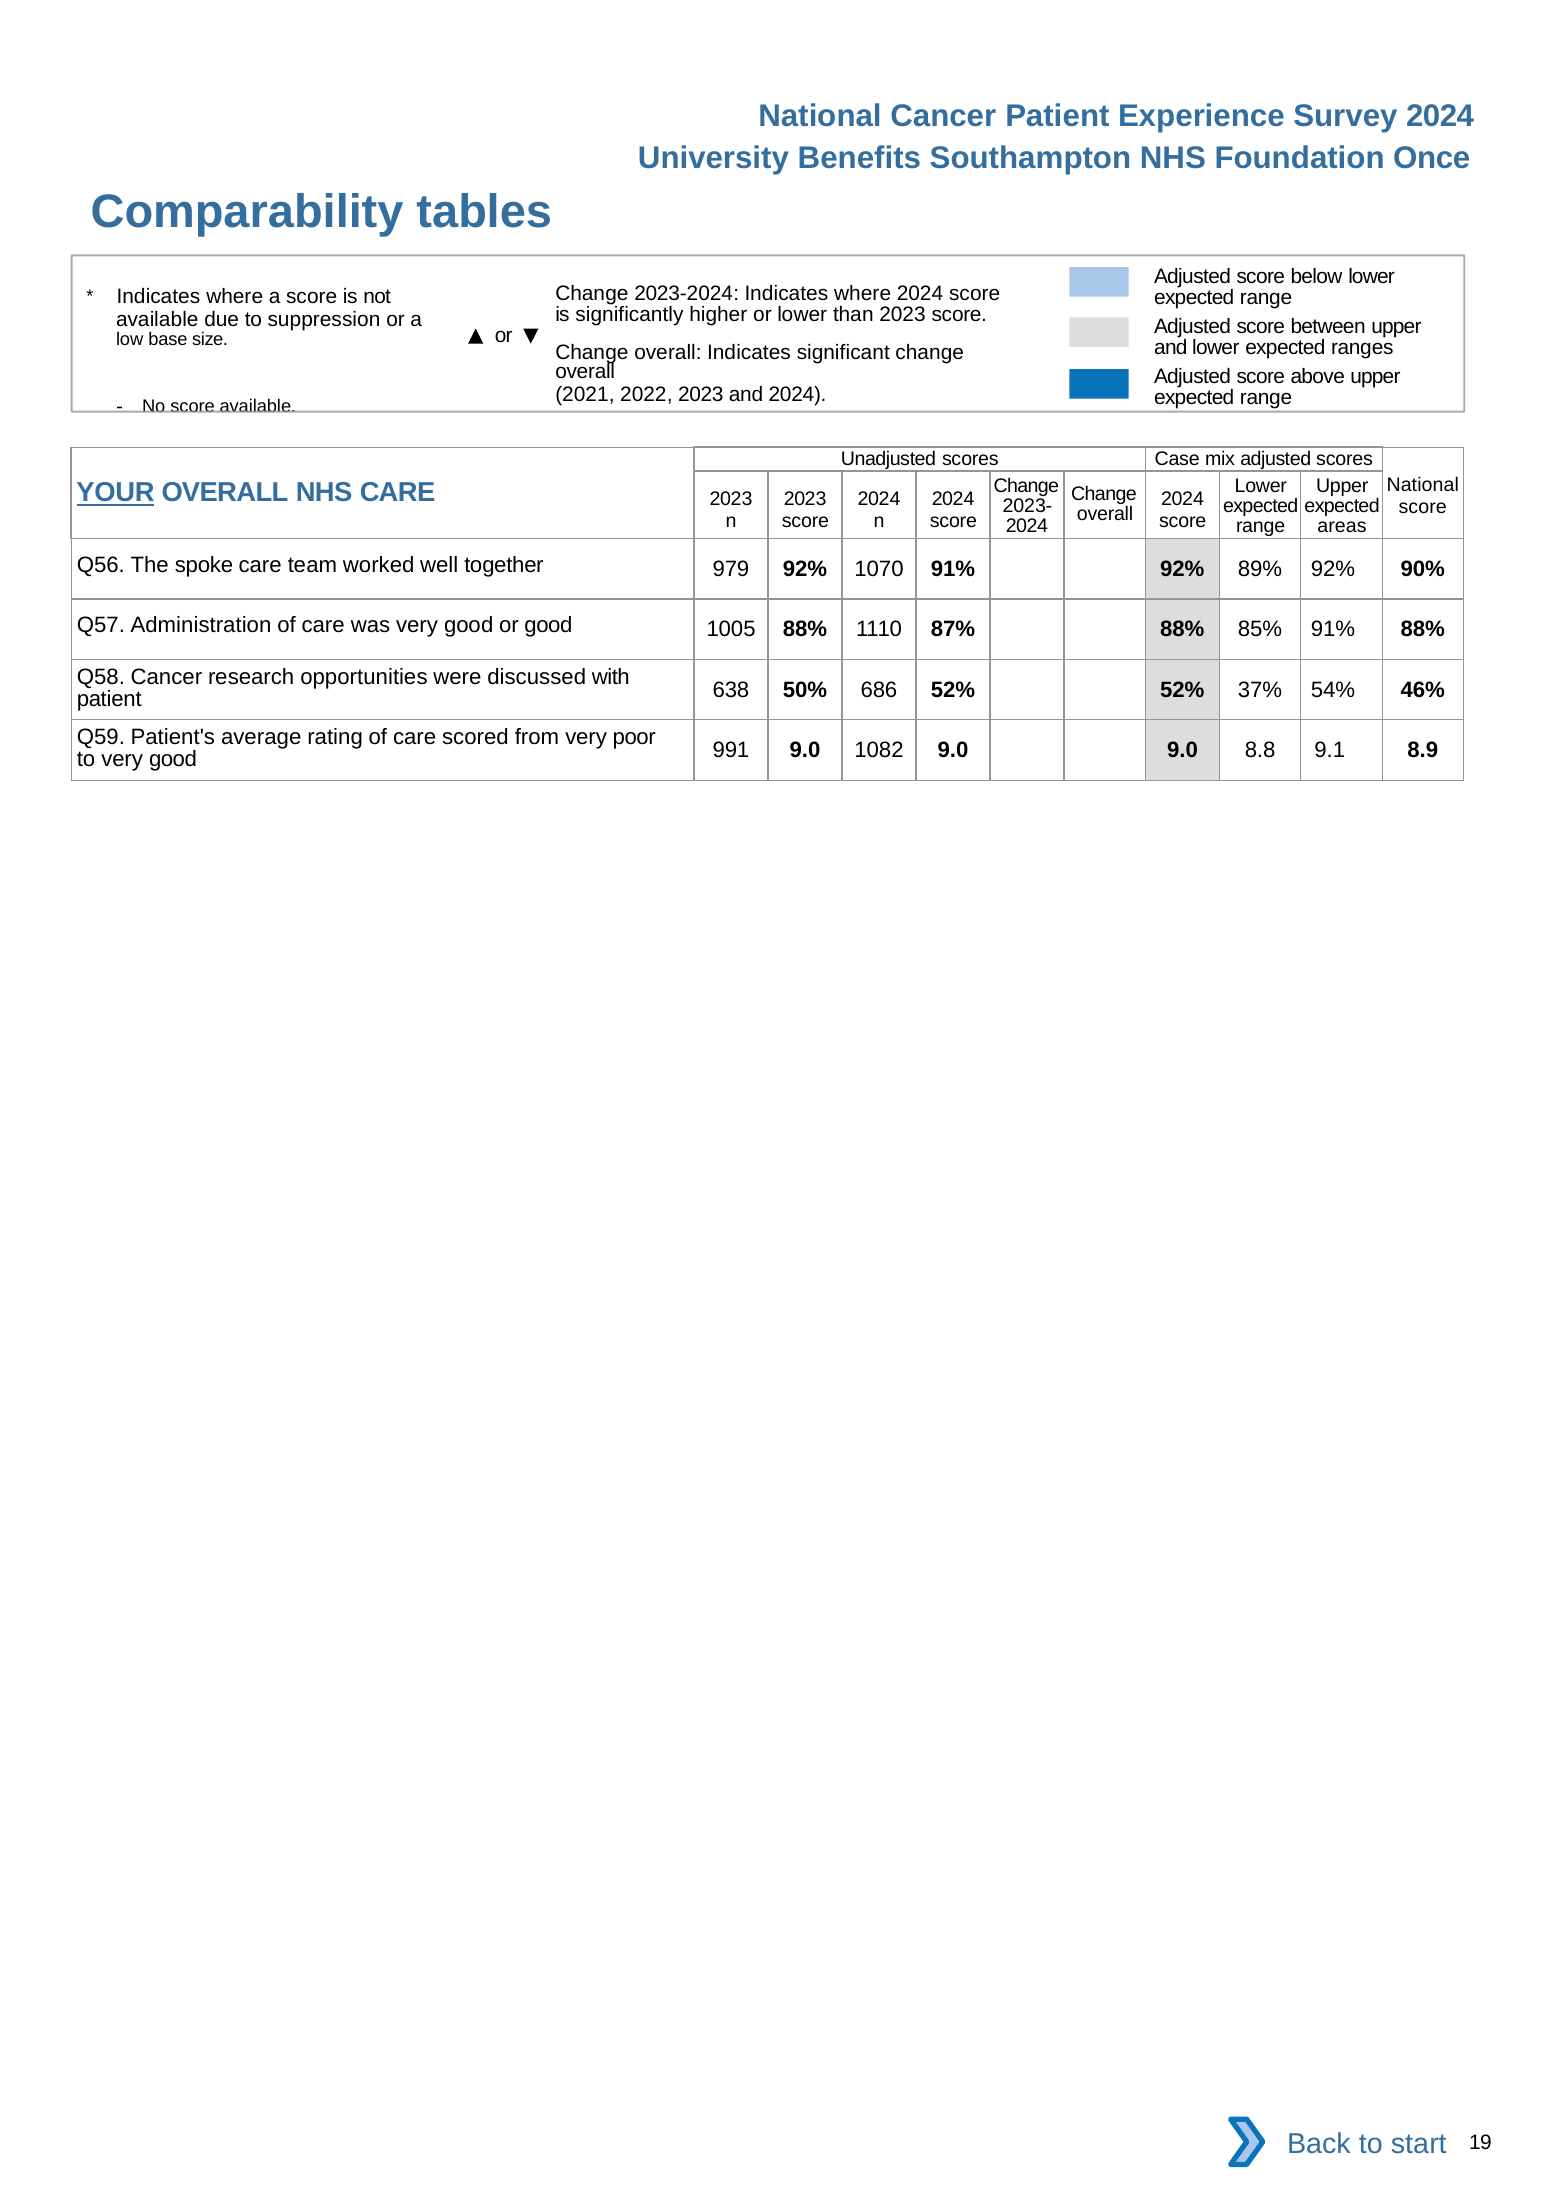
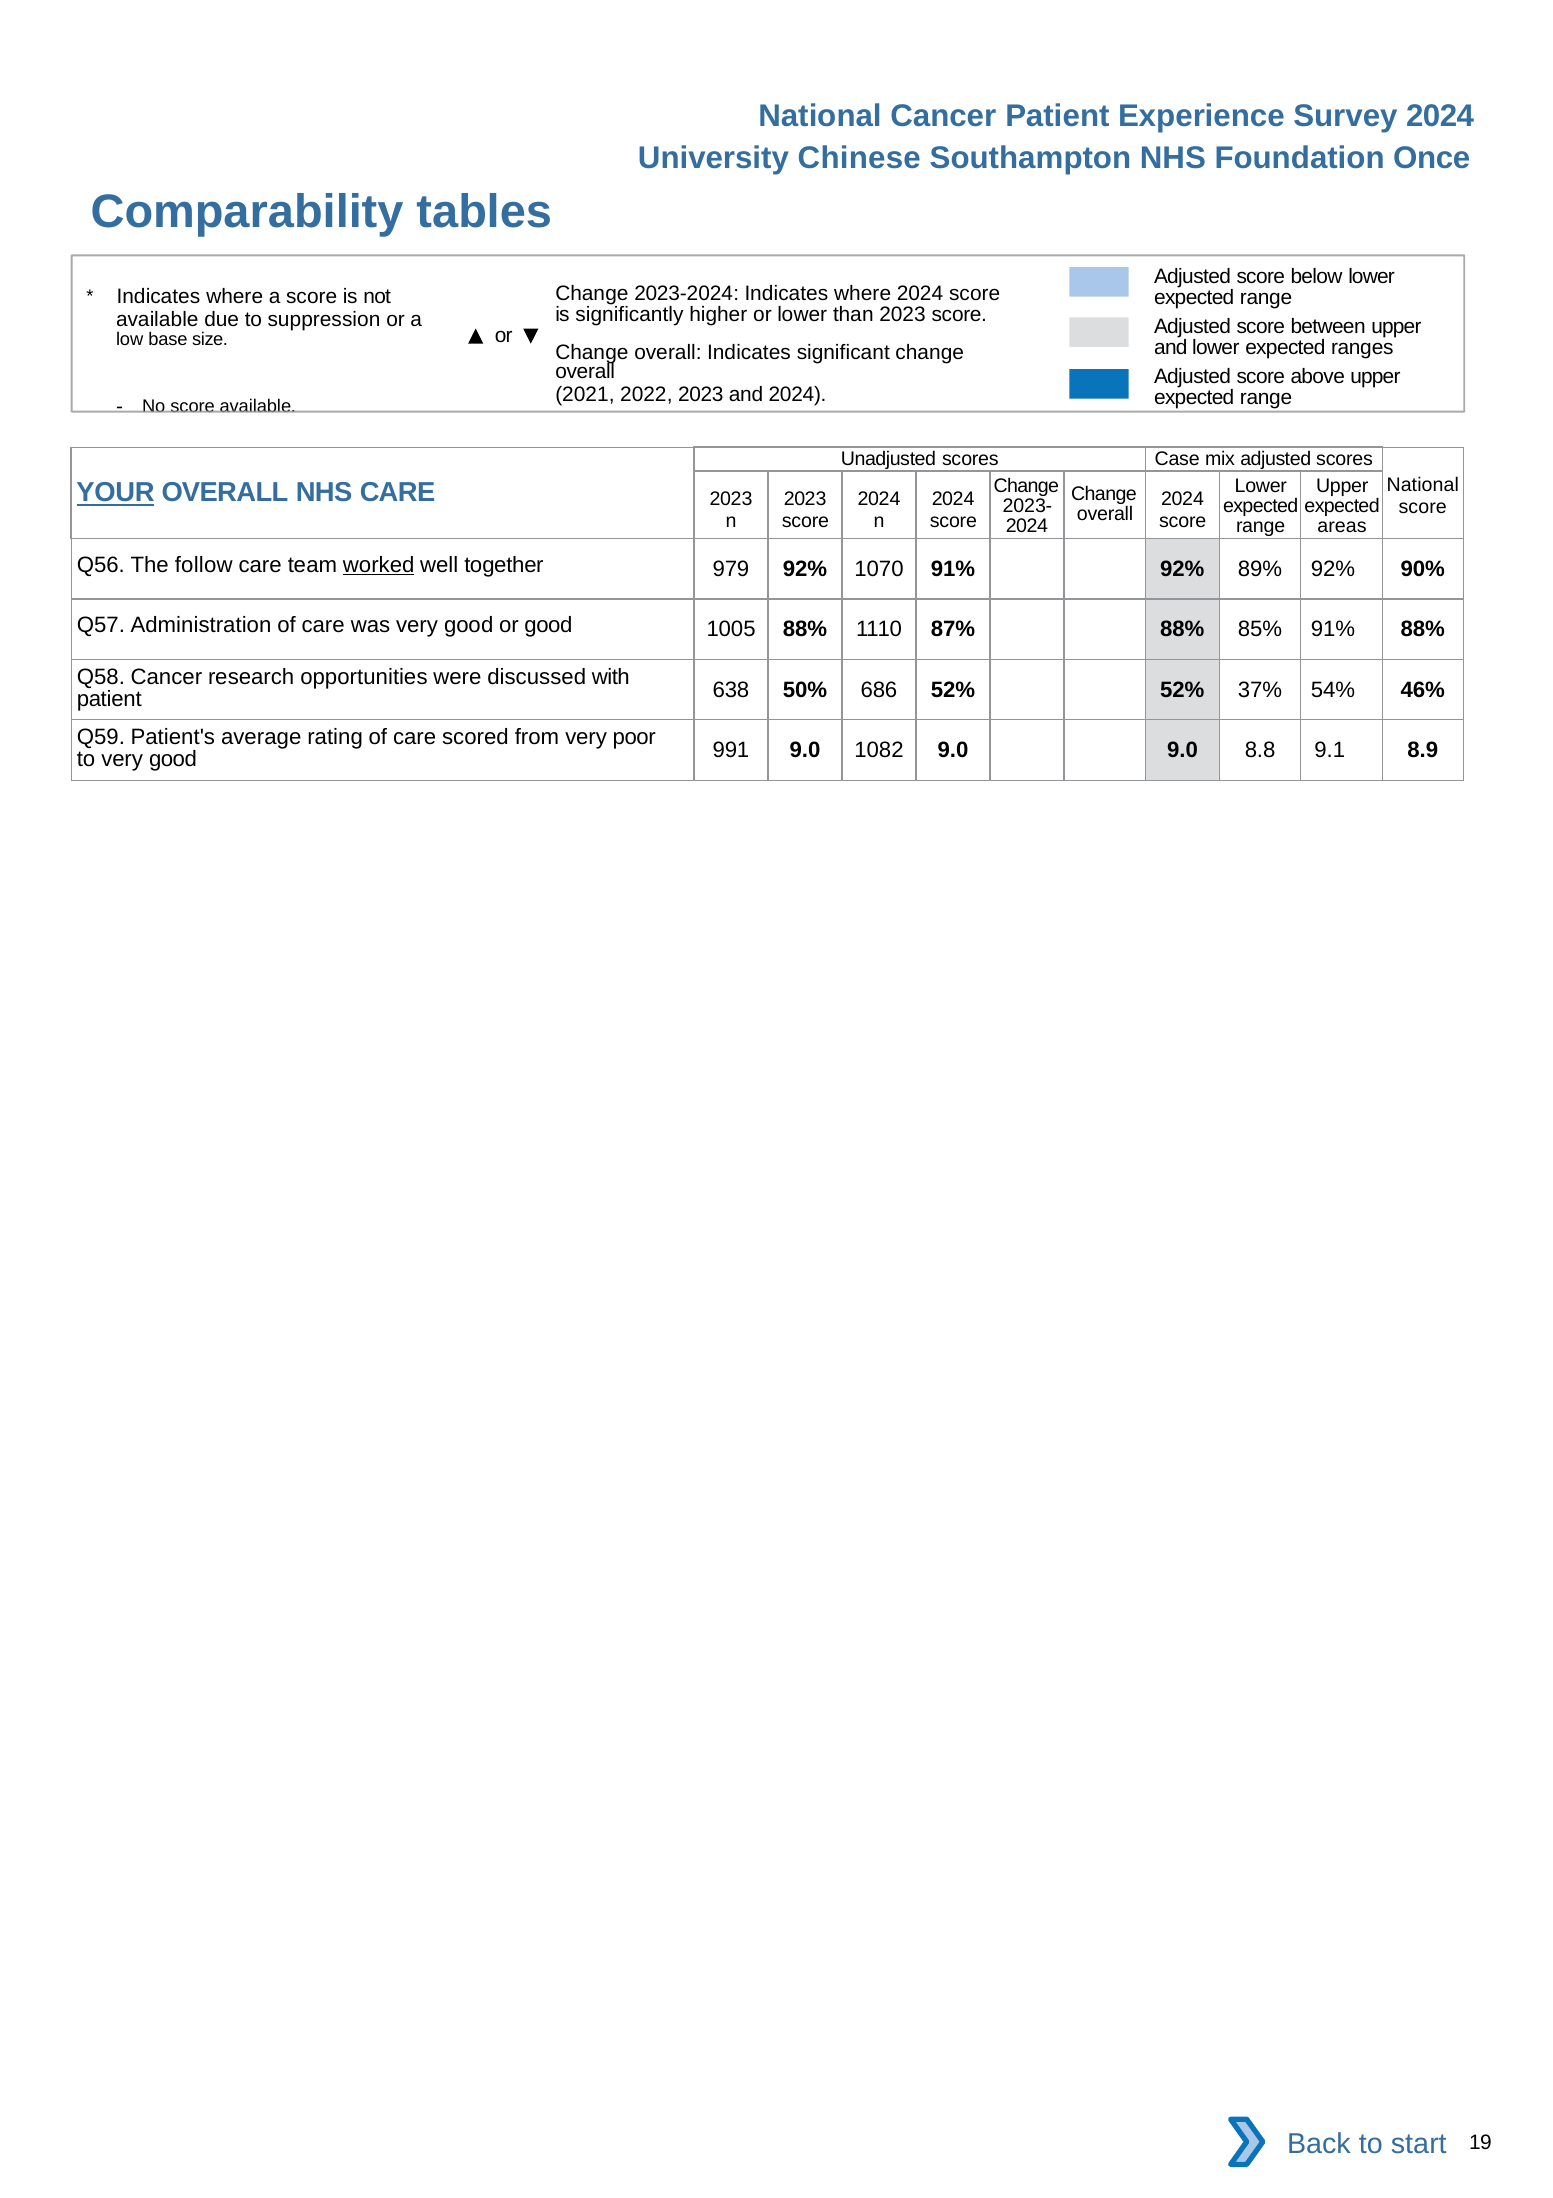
Benefits: Benefits -> Chinese (859, 158)
spoke: spoke -> follow (204, 565)
worked underline: none -> present (379, 565)
